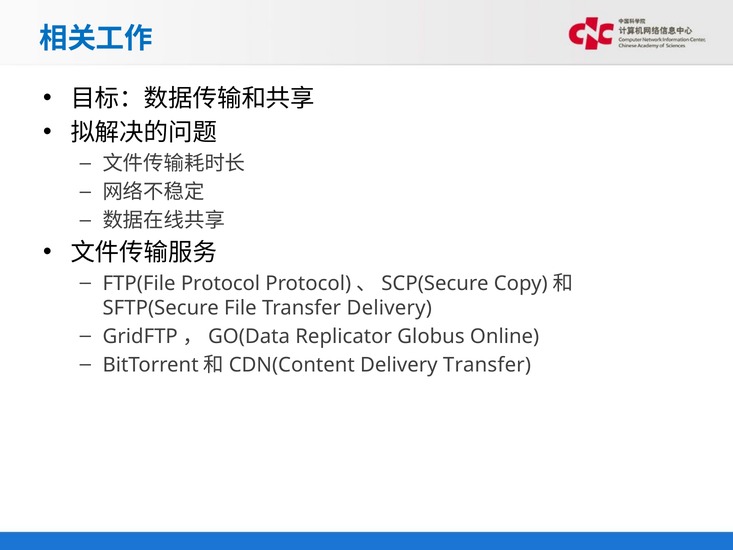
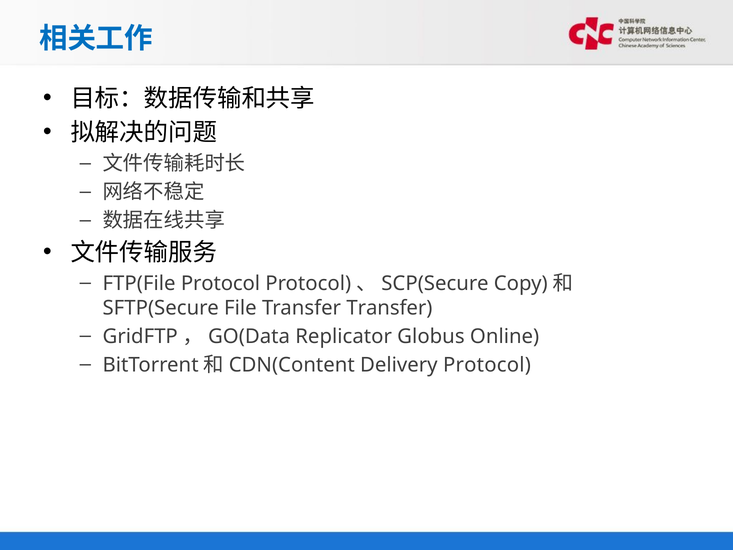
Transfer Delivery: Delivery -> Transfer (389, 308)
Delivery Transfer: Transfer -> Protocol (487, 365)
